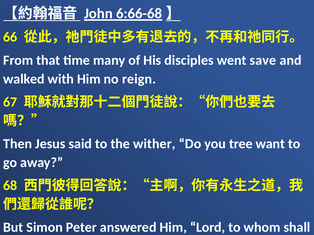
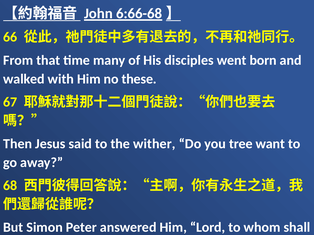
save: save -> born (263, 60)
reign: reign -> these (139, 79)
